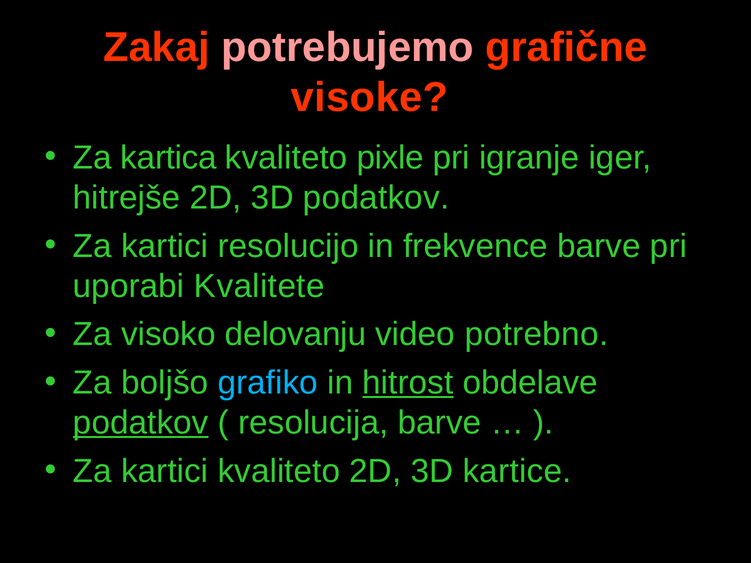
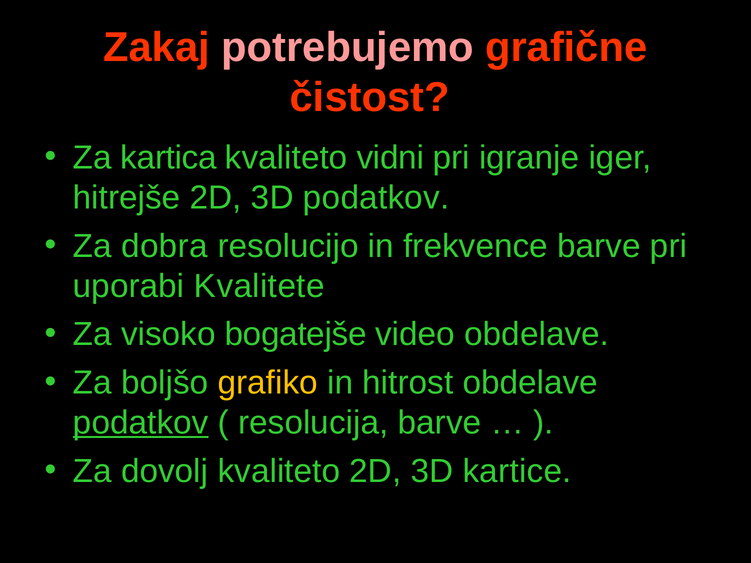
visoke: visoke -> čistost (370, 97)
pixle: pixle -> vidni (390, 158)
kartici: kartici -> dobra (165, 246)
delovanju: delovanju -> bogatejše (296, 335)
video potrebno: potrebno -> obdelave (537, 335)
grafiko colour: light blue -> yellow (268, 383)
hitrost underline: present -> none (408, 383)
kartici: kartici -> dovolj (165, 471)
